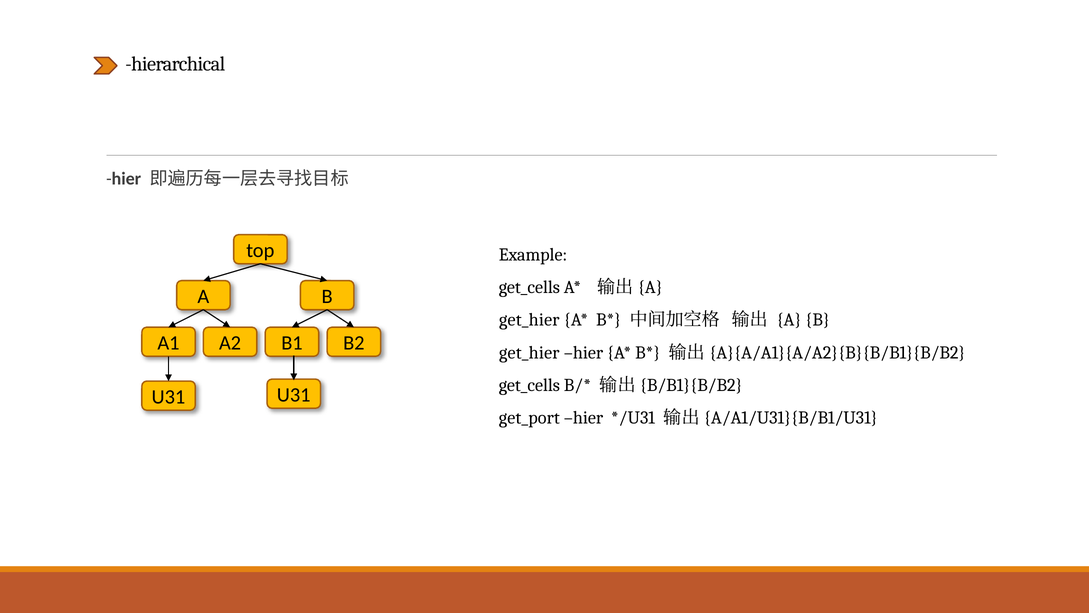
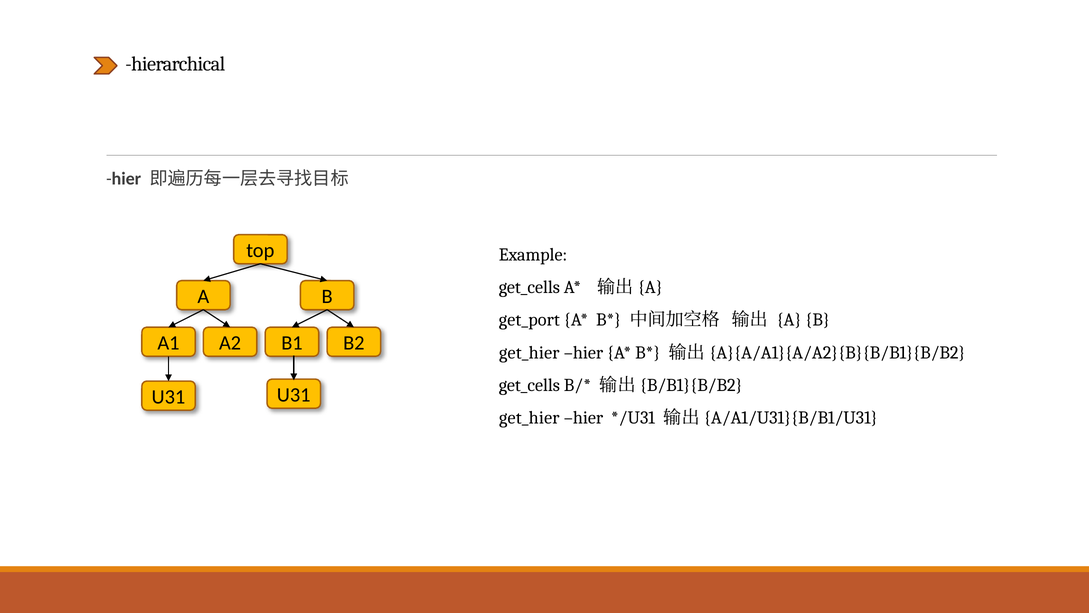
get_hier: get_hier -> get_port (529, 320)
get_port: get_port -> get_hier (529, 418)
